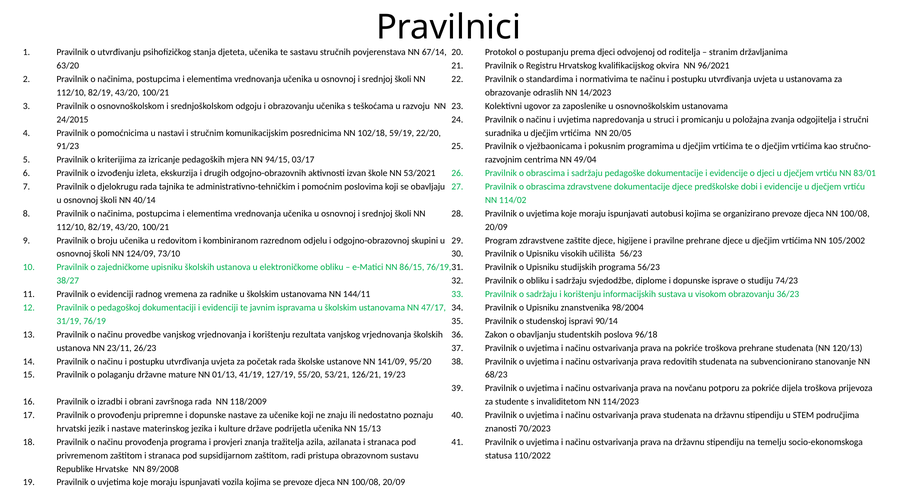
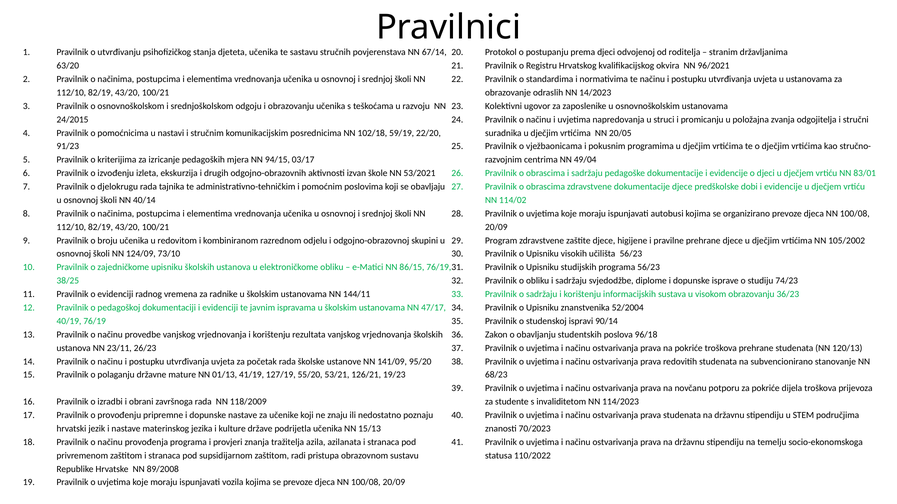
38/27: 38/27 -> 38/25 (68, 281)
98/2004: 98/2004 -> 52/2004 (628, 308)
31/19: 31/19 -> 40/19 (69, 321)
